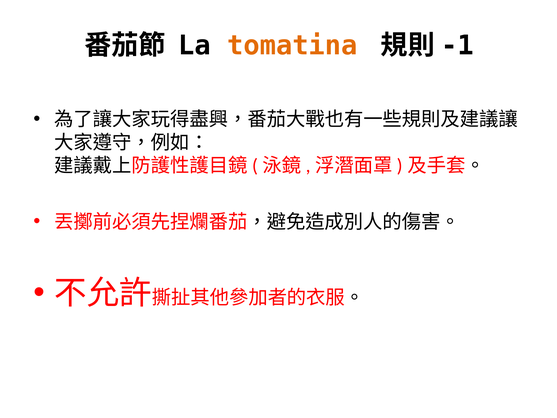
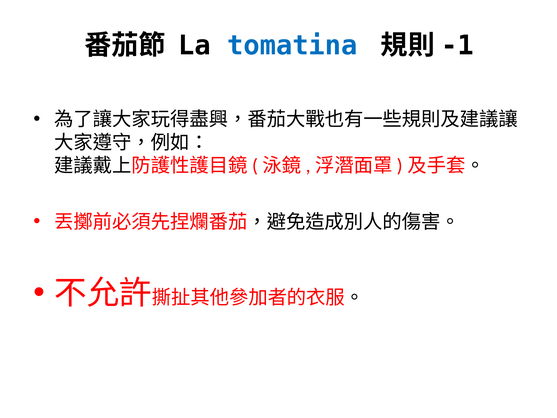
tomatina colour: orange -> blue (292, 46)
